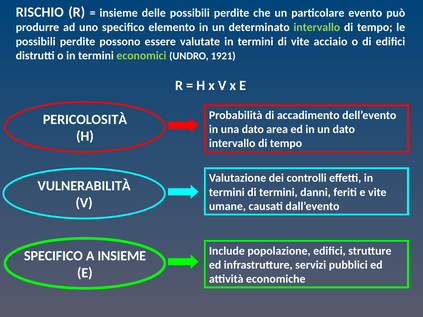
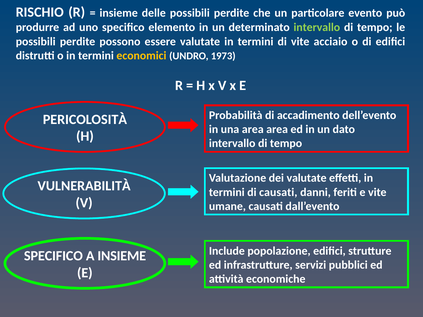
economici colour: light green -> yellow (141, 56)
1921: 1921 -> 1973 (223, 56)
una dato: dato -> area (253, 129)
dei controlli: controlli -> valutate (307, 178)
di termini: termini -> causati (278, 192)
